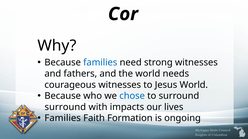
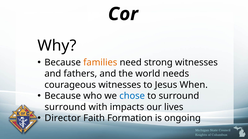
families colour: blue -> orange (100, 63)
Jesus World: World -> When (194, 85)
Families: Families -> Director (63, 119)
